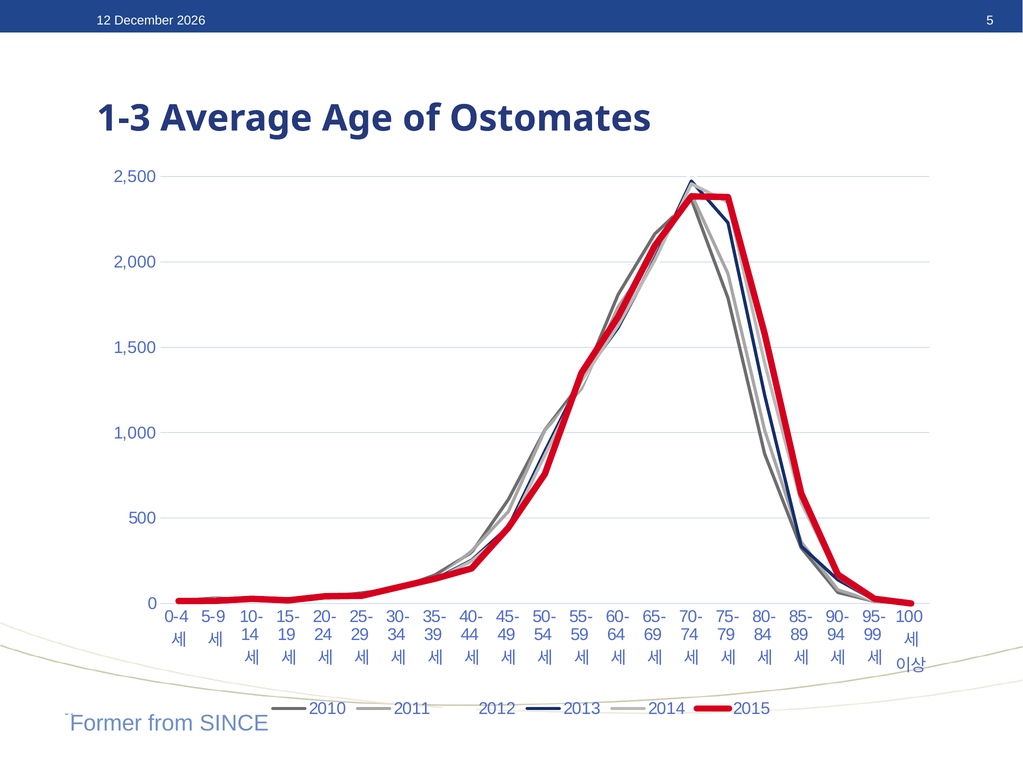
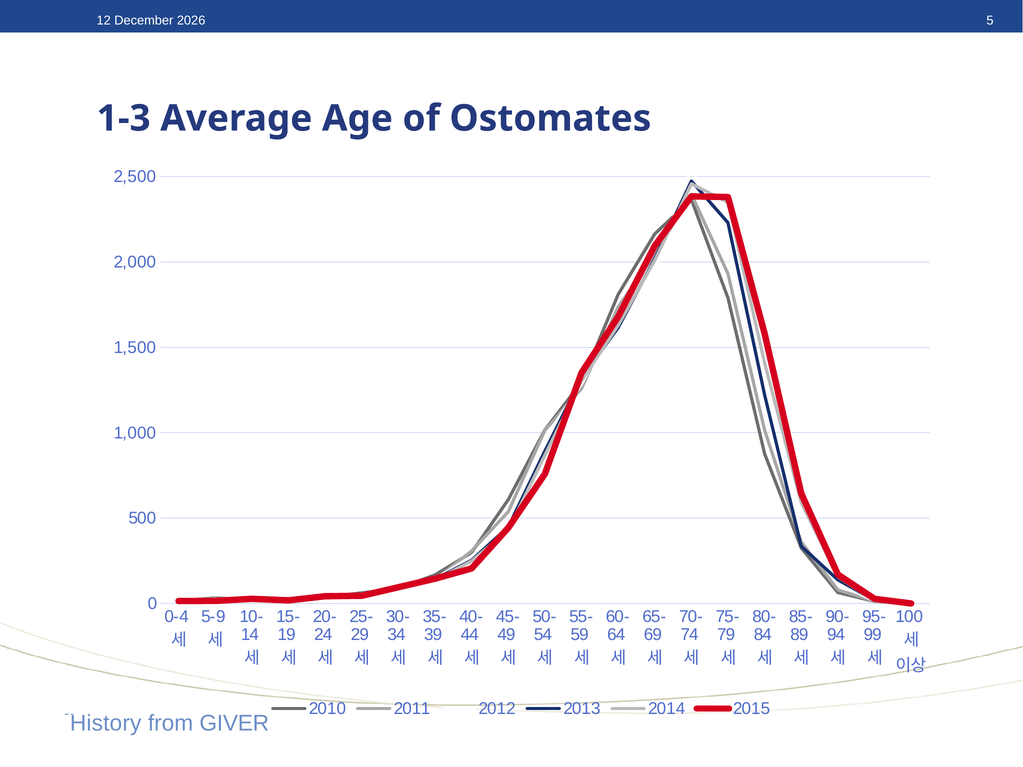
Former: Former -> History (106, 723)
SINCE: SINCE -> GIVER (234, 723)
